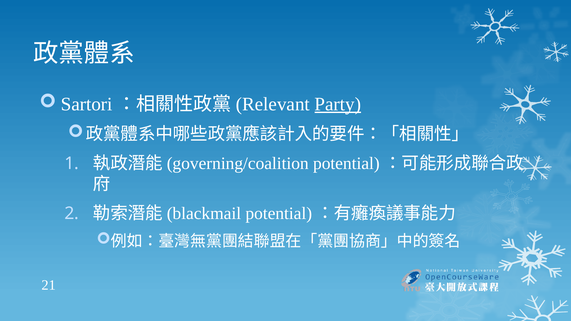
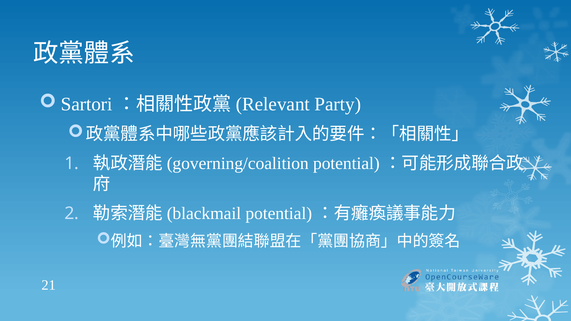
Party underline: present -> none (338, 104)
